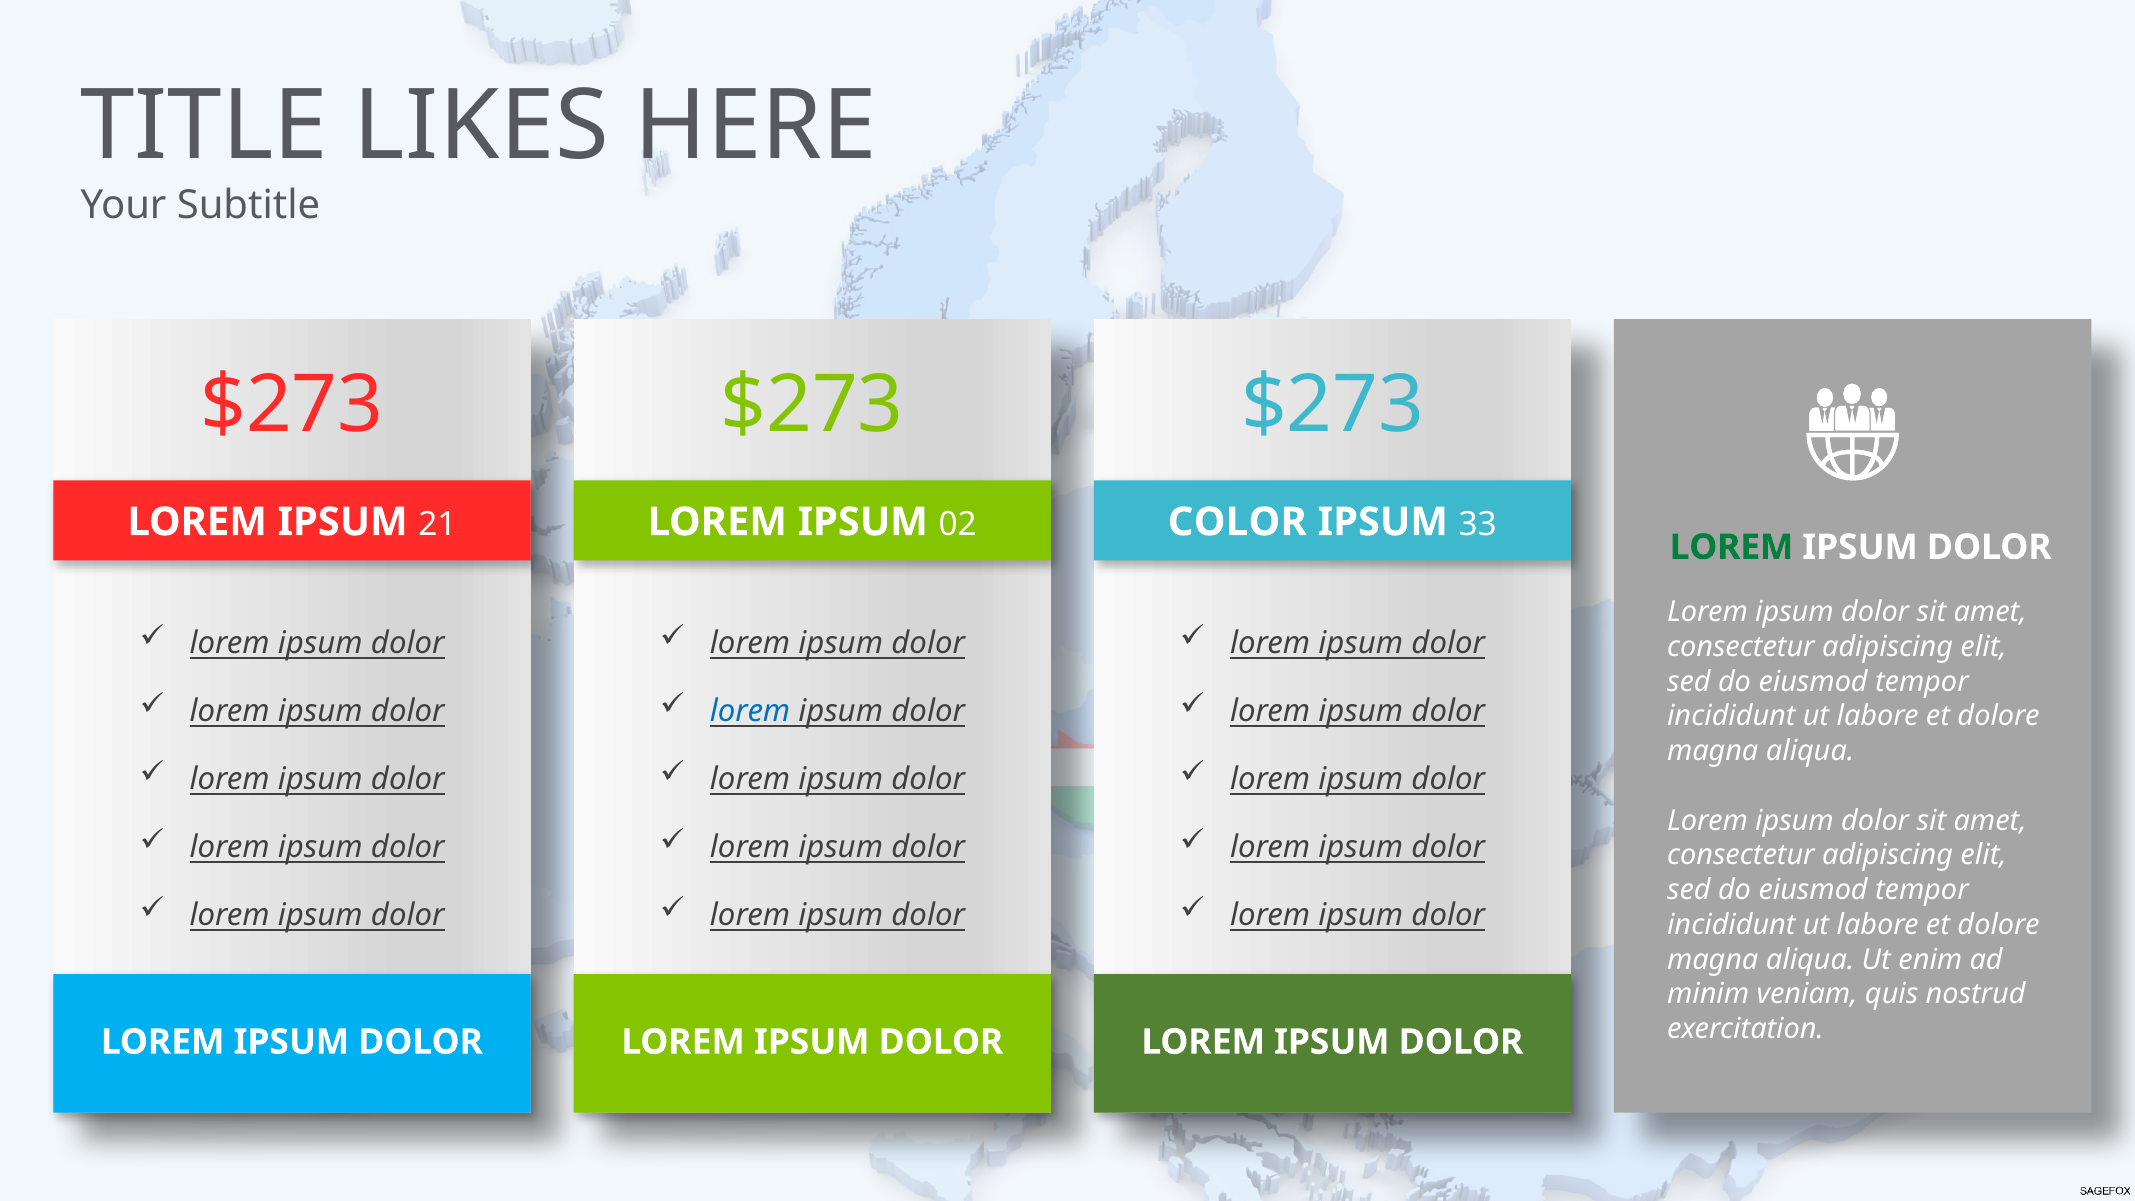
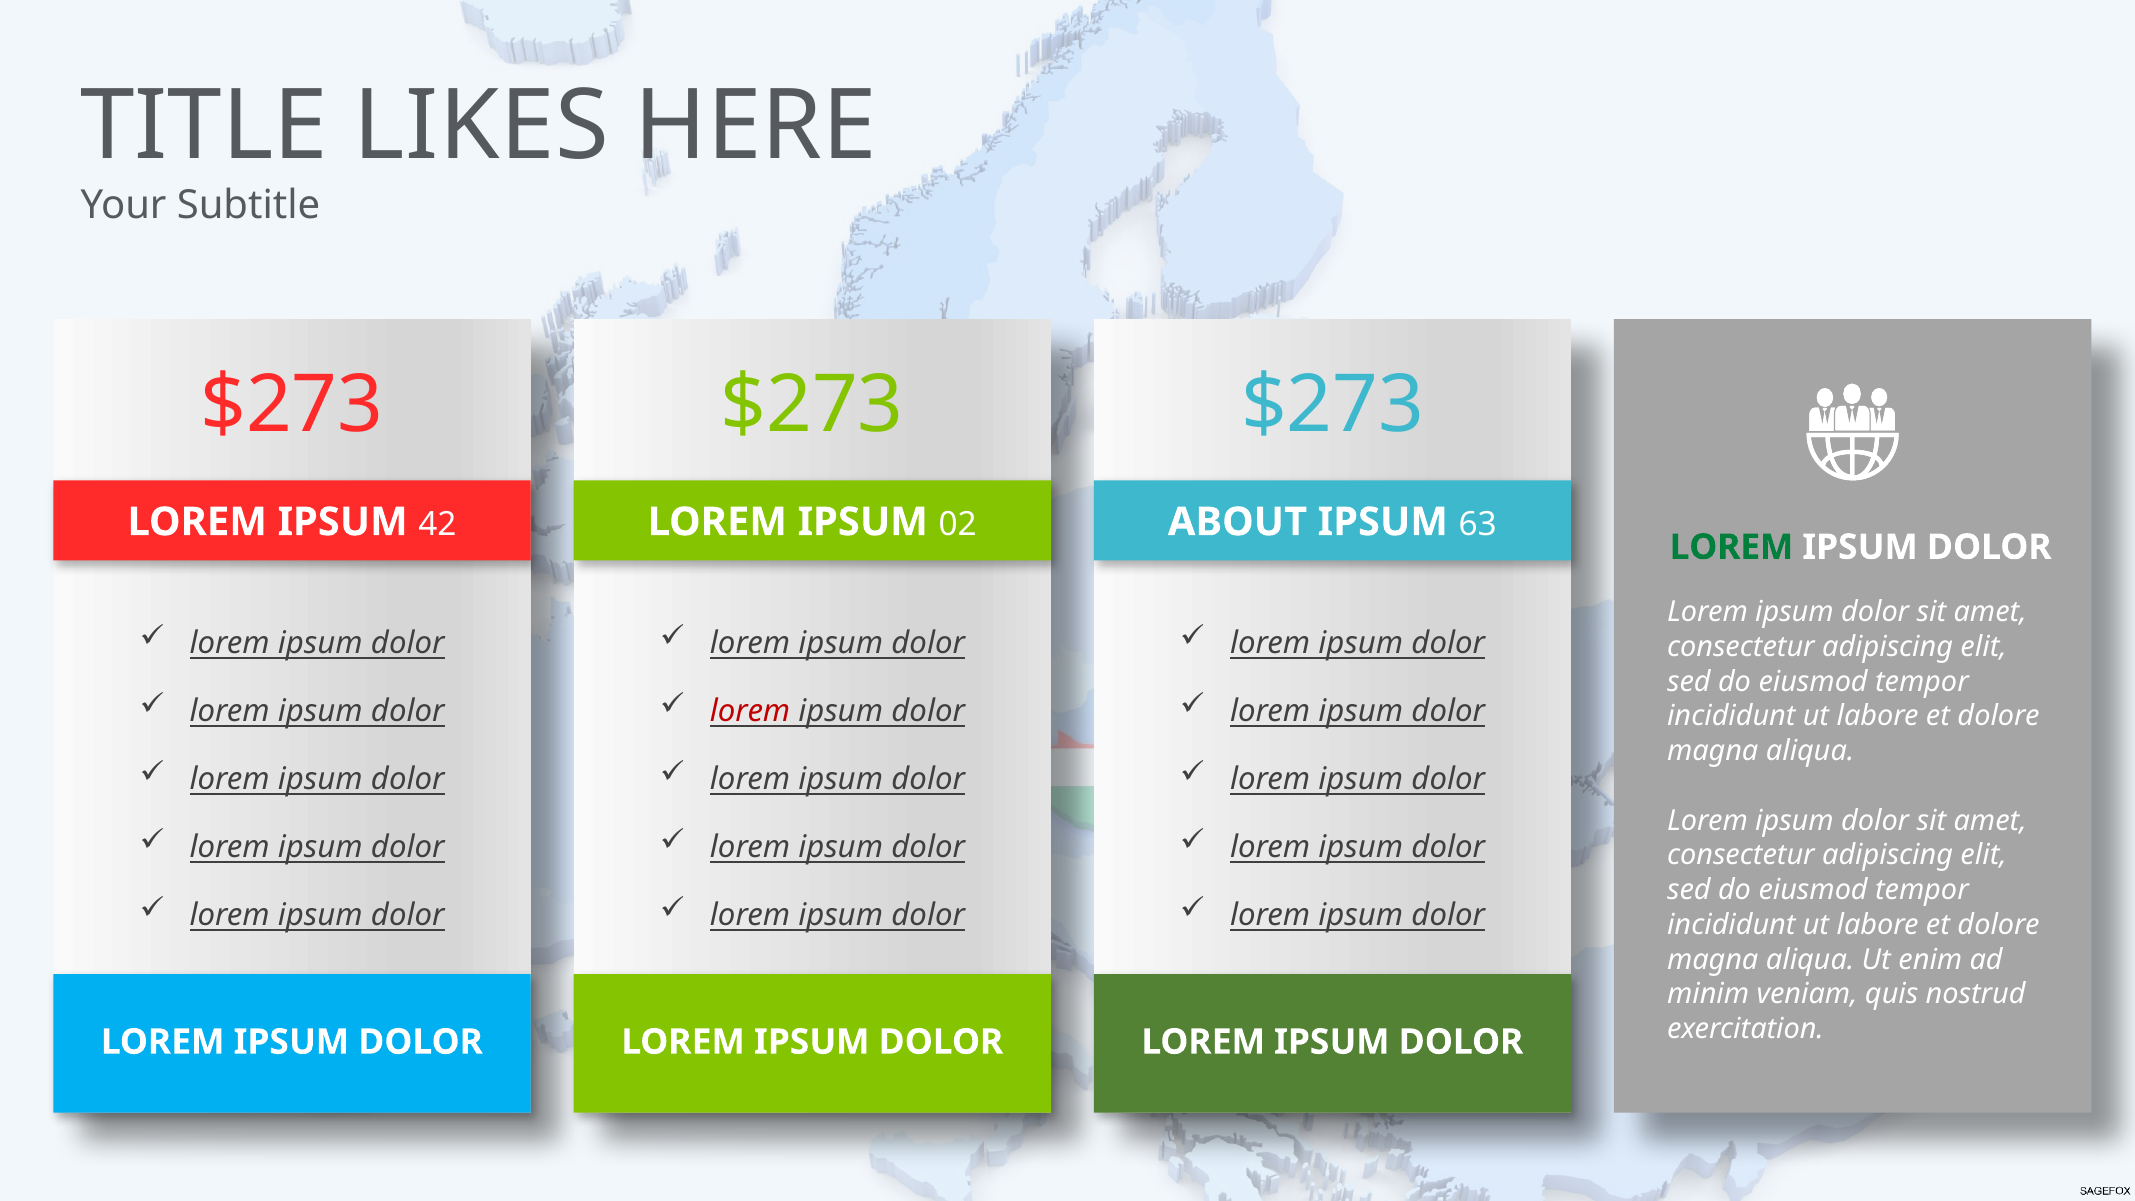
21: 21 -> 42 (438, 524)
COLOR: COLOR -> ABOUT (1237, 522)
33: 33 -> 63 (1478, 524)
lorem colour: blue -> red (750, 711)
